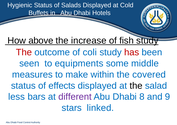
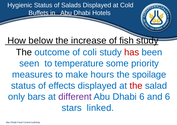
above: above -> below (41, 41)
The colour: red -> black (24, 52)
equipments: equipments -> temperature (79, 63)
middle: middle -> priority (145, 63)
within: within -> hours (102, 74)
covered: covered -> spoilage (149, 74)
the colour: black -> red (136, 86)
less: less -> only (17, 97)
Dhabi 8: 8 -> 6 (142, 97)
and 9: 9 -> 6 (168, 97)
